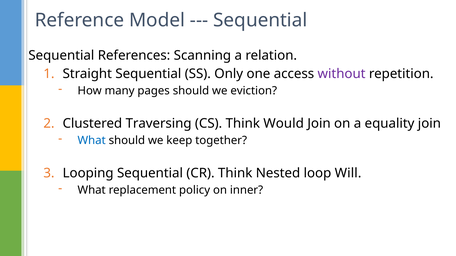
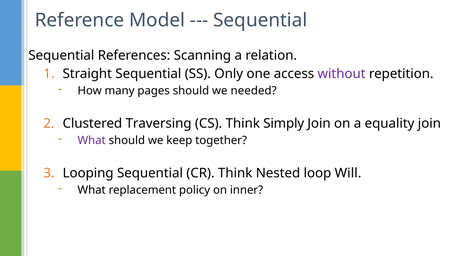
eviction: eviction -> needed (254, 91)
Would: Would -> Simply (284, 124)
What colour: blue -> purple (92, 141)
